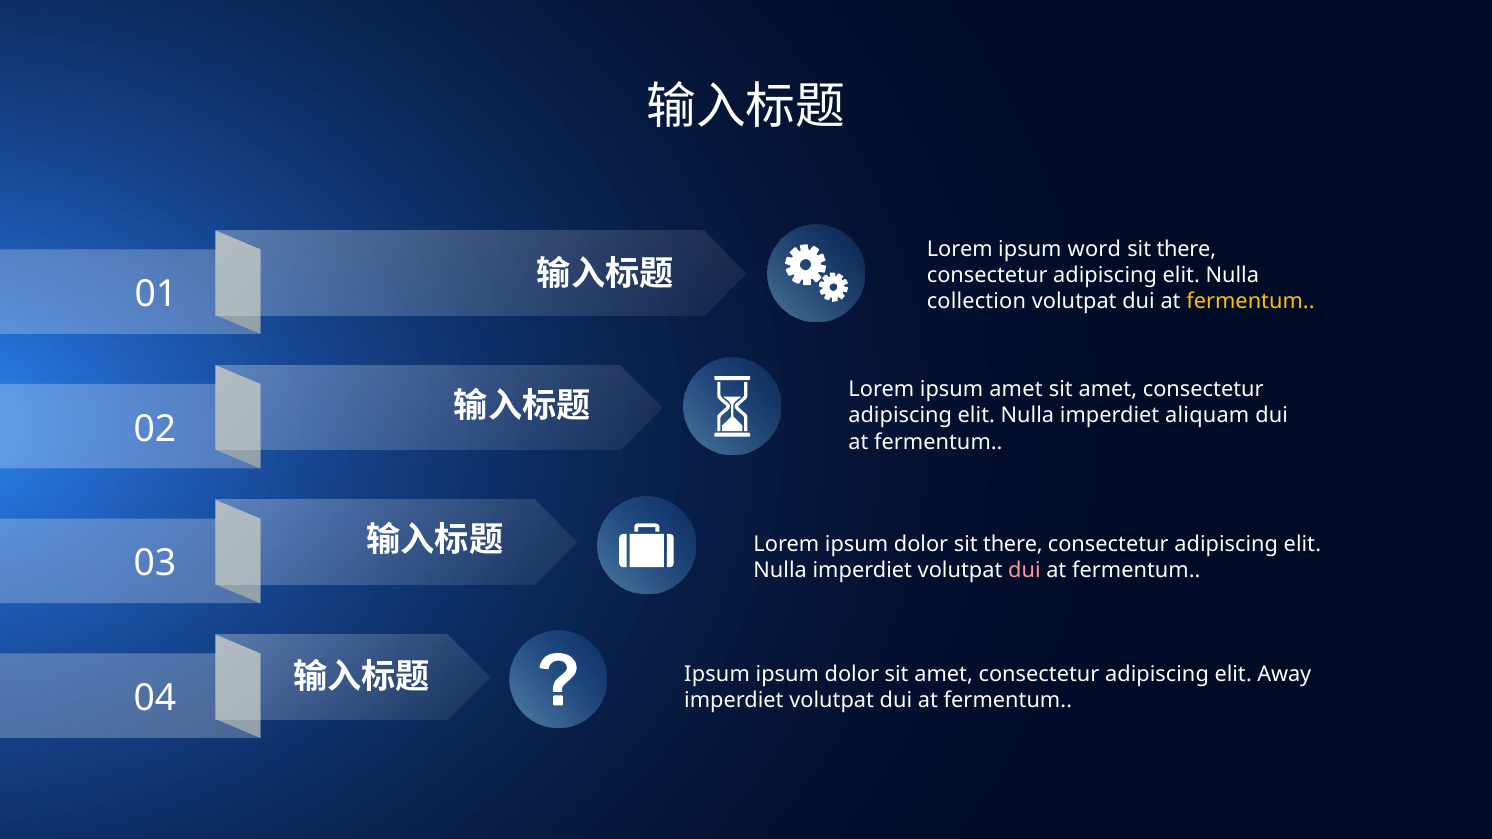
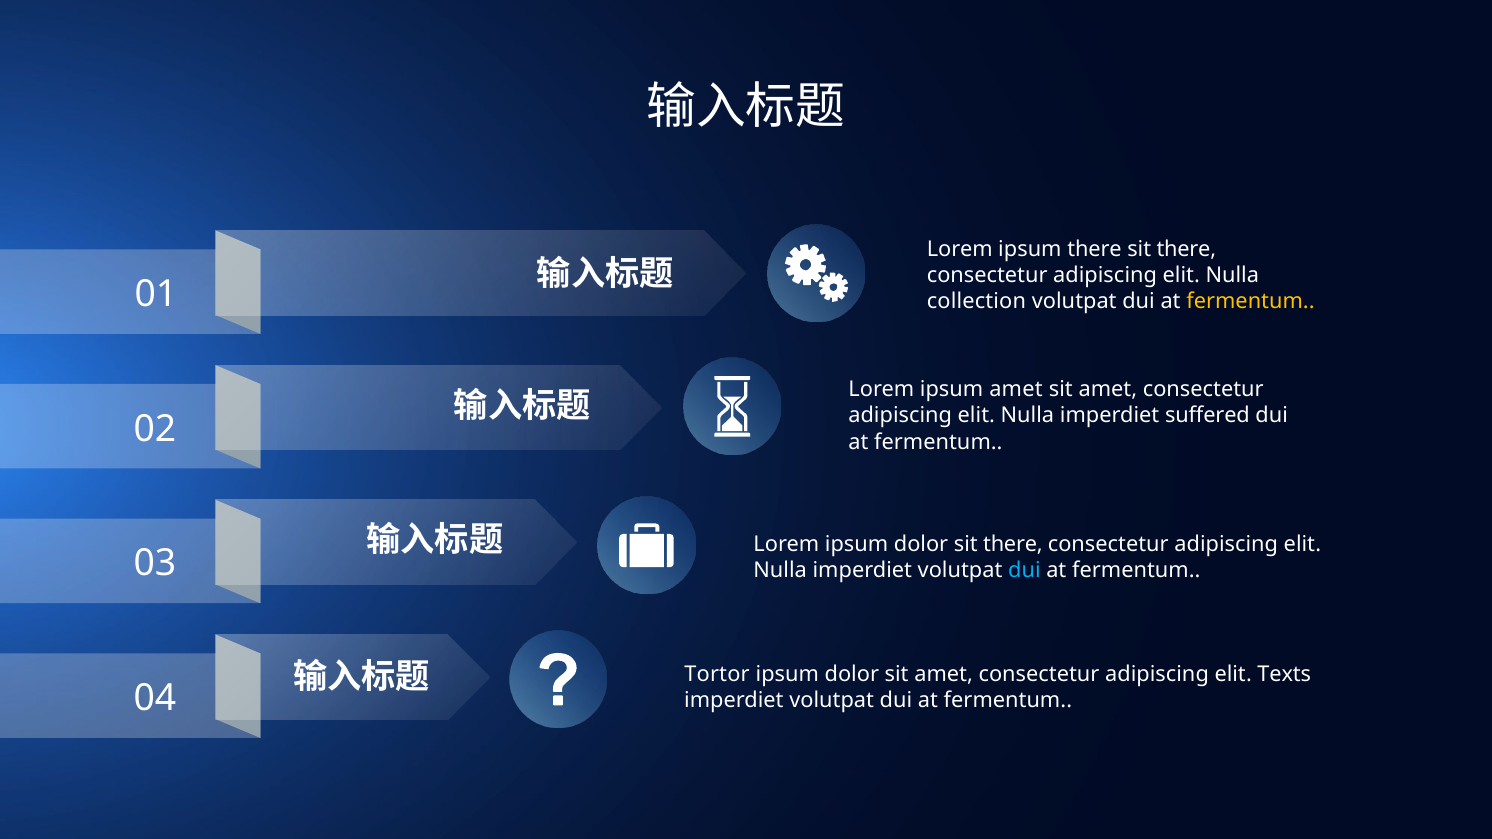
ipsum word: word -> there (1095, 249)
aliquam: aliquam -> suffered (1207, 416)
dui colour: pink -> light blue (1024, 571)
Ipsum: Ipsum -> Tortor (717, 674)
Away: Away -> Texts (1284, 674)
